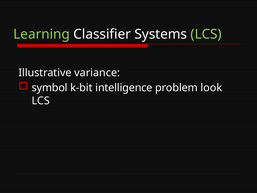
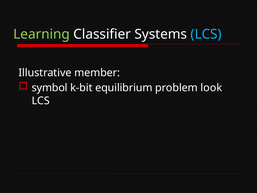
LCS colour: light green -> light blue (206, 34)
variance: variance -> member (97, 73)
intelligence: intelligence -> equilibrium (124, 88)
